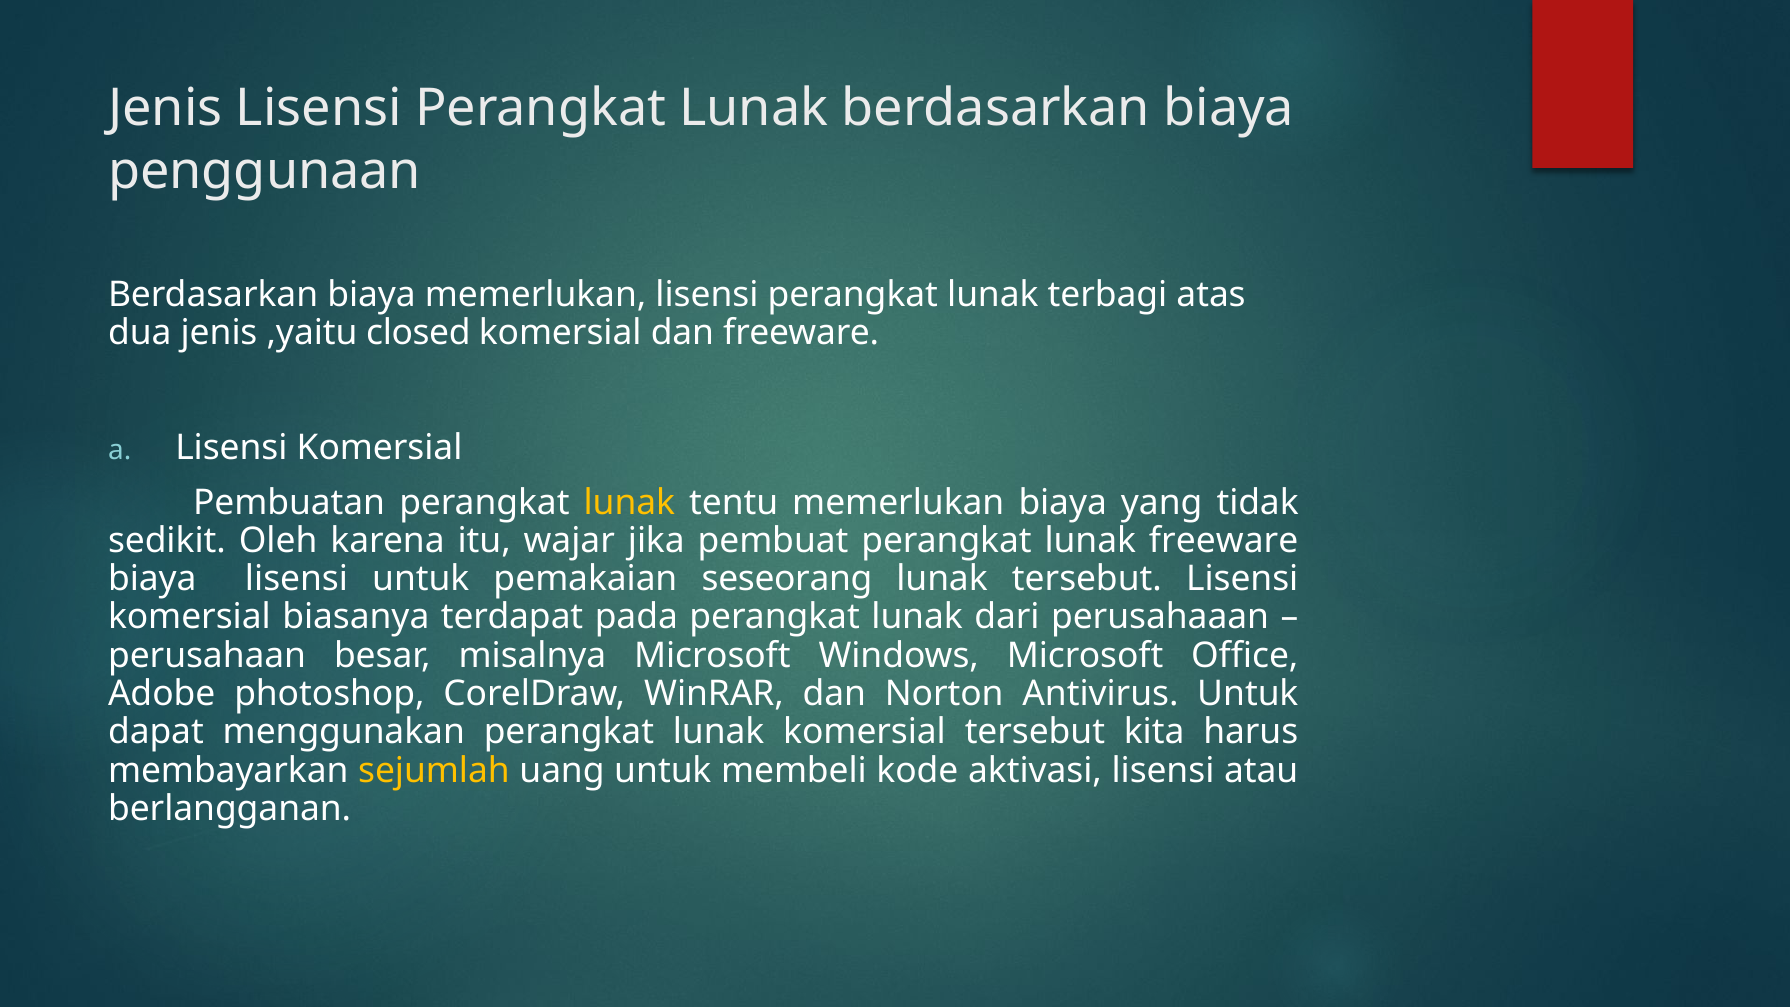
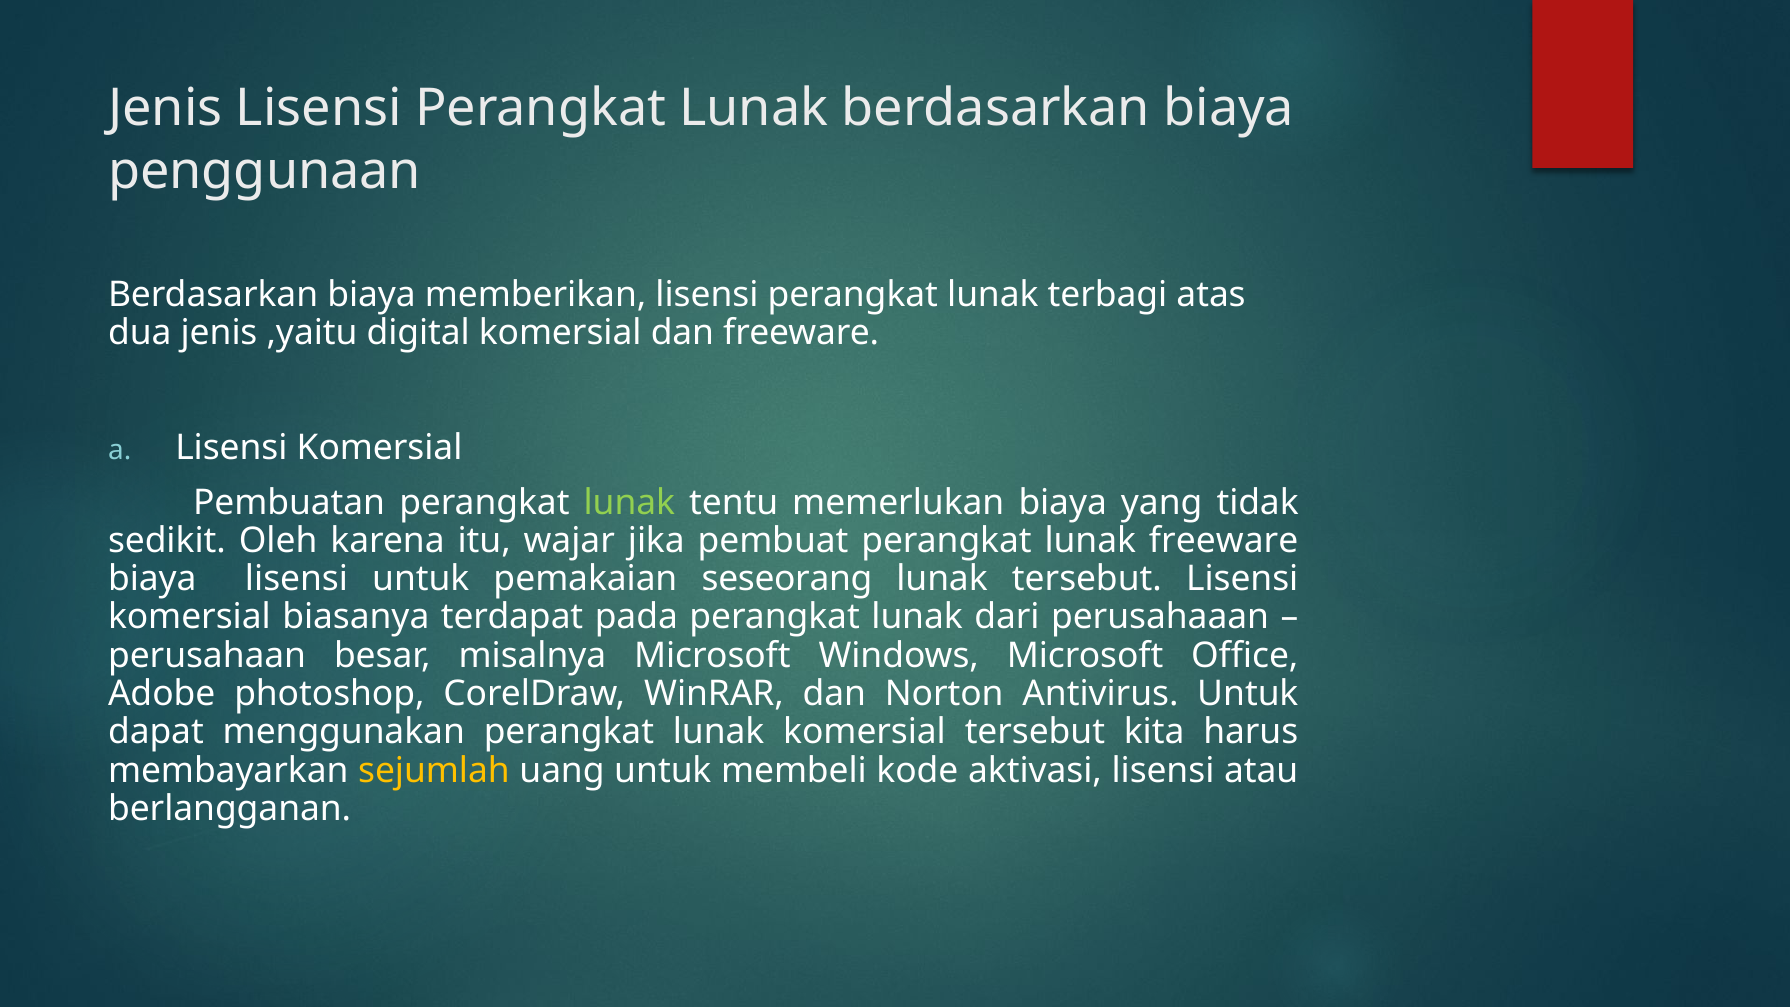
biaya memerlukan: memerlukan -> memberikan (536, 295)
closed: closed -> digital (418, 333)
lunak colour: yellow -> light green (629, 502)
